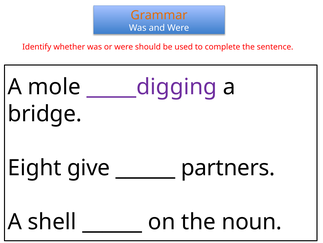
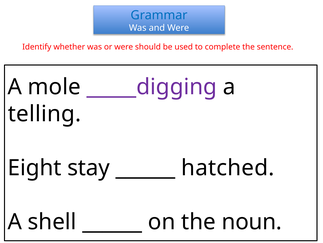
Grammar colour: orange -> blue (159, 15)
bridge: bridge -> telling (45, 114)
give: give -> stay (89, 167)
partners: partners -> hatched (228, 167)
